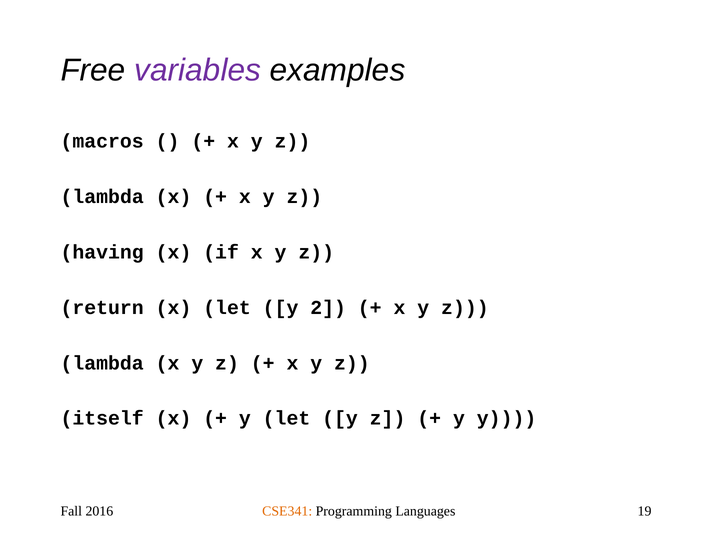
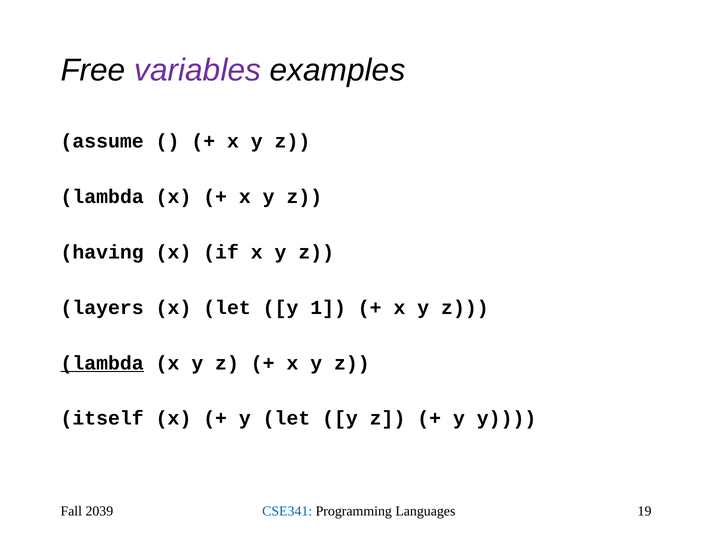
macros: macros -> assume (102, 141)
return: return -> layers (102, 308)
2: 2 -> 1 (328, 308)
lambda underline: none -> present (102, 363)
2016: 2016 -> 2039 (99, 511)
CSE341 colour: orange -> blue (287, 511)
